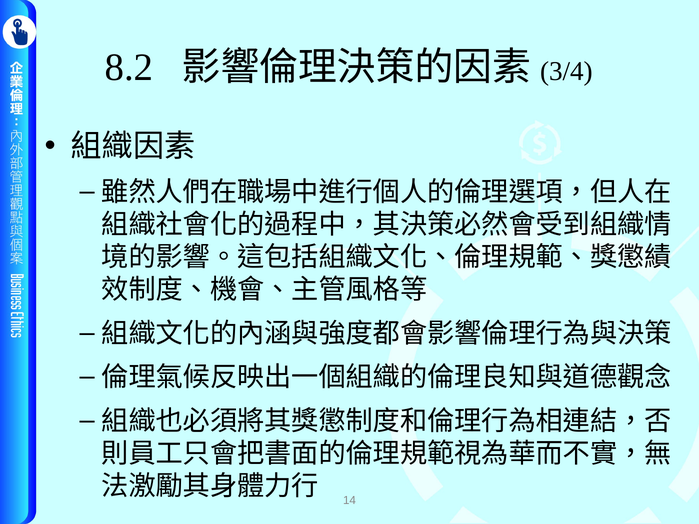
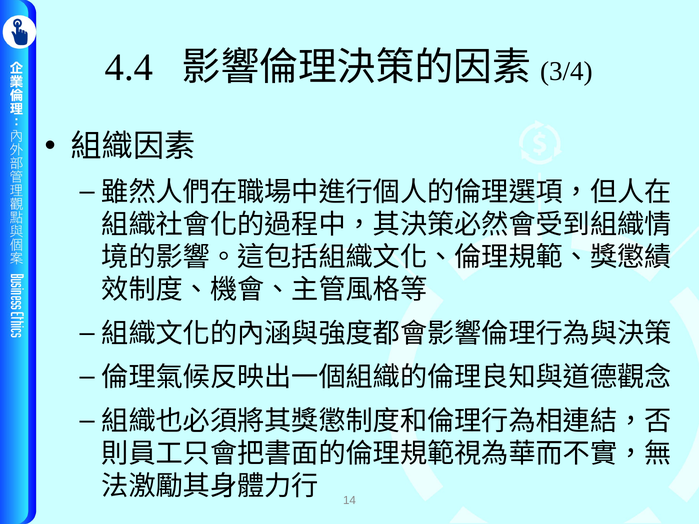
8.2: 8.2 -> 4.4 (129, 67)
